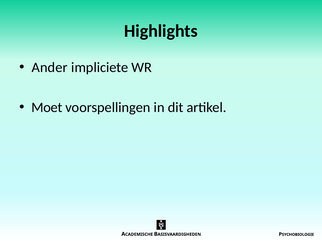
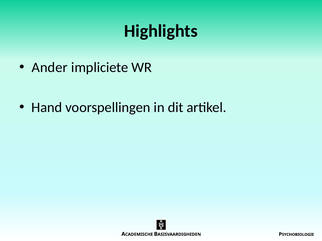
Moet: Moet -> Hand (47, 108)
